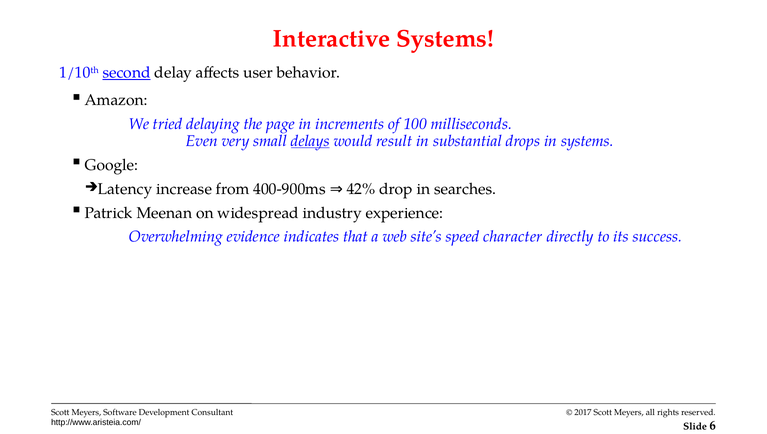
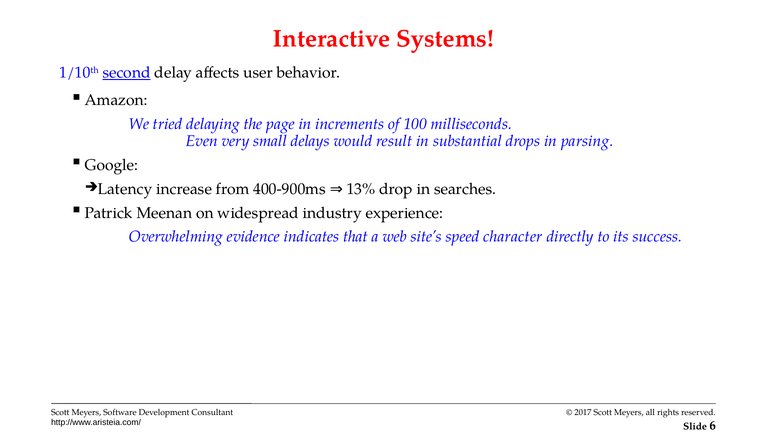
delays underline: present -> none (310, 141)
in systems: systems -> parsing (587, 141)
42%: 42% -> 13% (361, 189)
